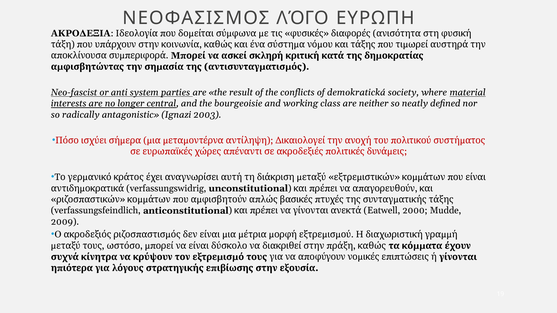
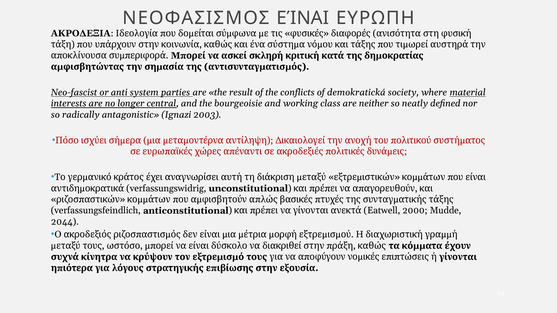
ΛΌΓΟ: ΛΌΓΟ -> ΕΊΝΑΙ (303, 18)
2009: 2009 -> 2044 (65, 222)
